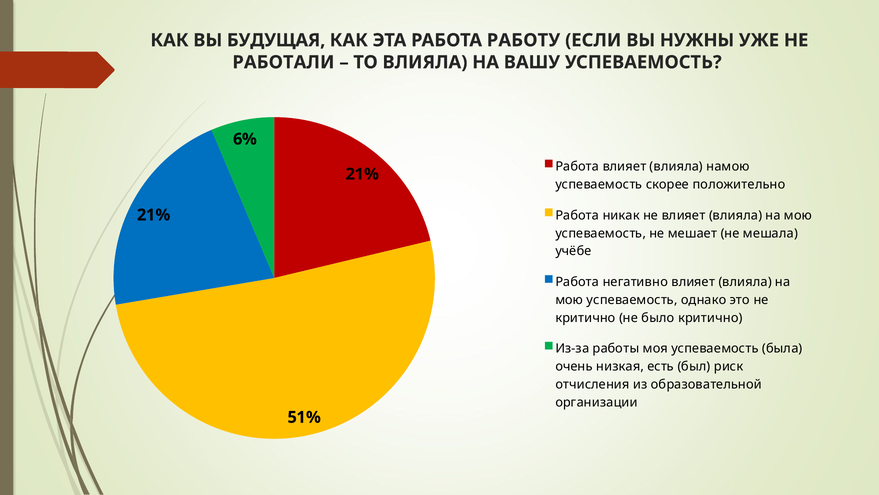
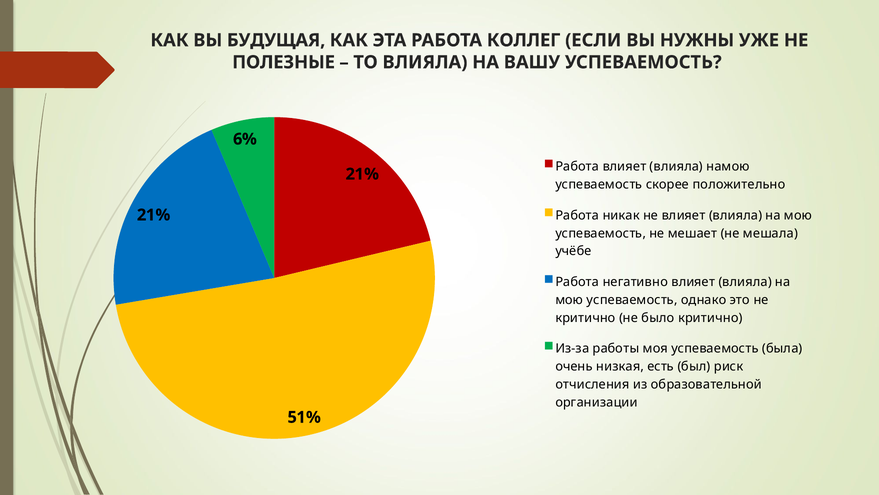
РАБОТУ: РАБОТУ -> КОЛЛЕГ (524, 40)
РАБОТАЛИ: РАБОТАЛИ -> ПОЛЕЗНЫЕ (284, 62)
